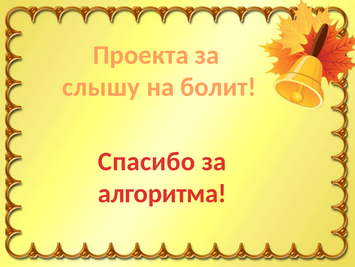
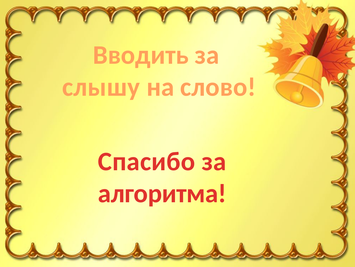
Проекта: Проекта -> Вводить (141, 55)
болит: болит -> слово (218, 87)
